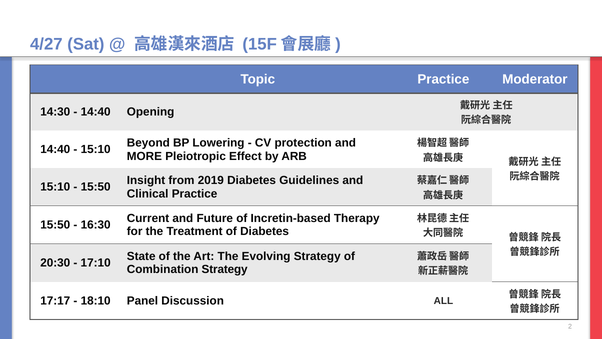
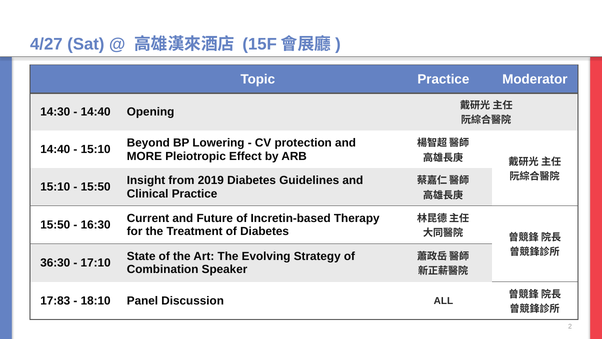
20:30: 20:30 -> 36:30 (55, 263)
Combination Strategy: Strategy -> Speaker (225, 269)
17:17: 17:17 -> 17:83 (55, 301)
